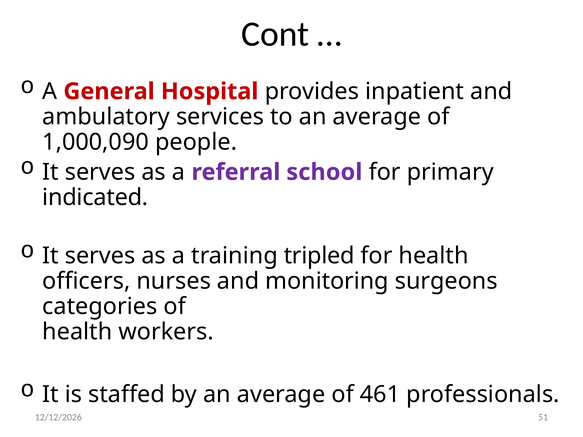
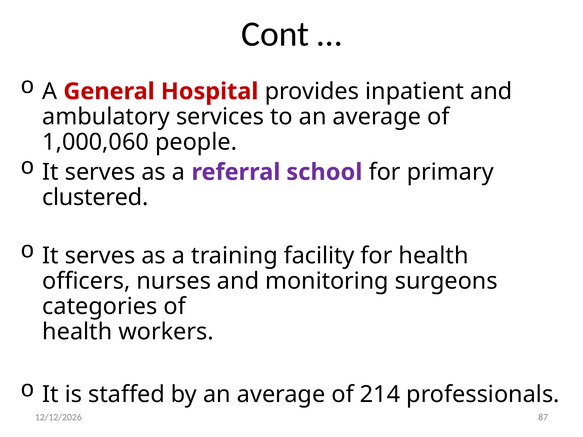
1,000,090: 1,000,090 -> 1,000,060 (96, 142)
indicated: indicated -> clustered (95, 198)
tripled: tripled -> facility (319, 256)
461: 461 -> 214 (380, 395)
51: 51 -> 87 (543, 417)
